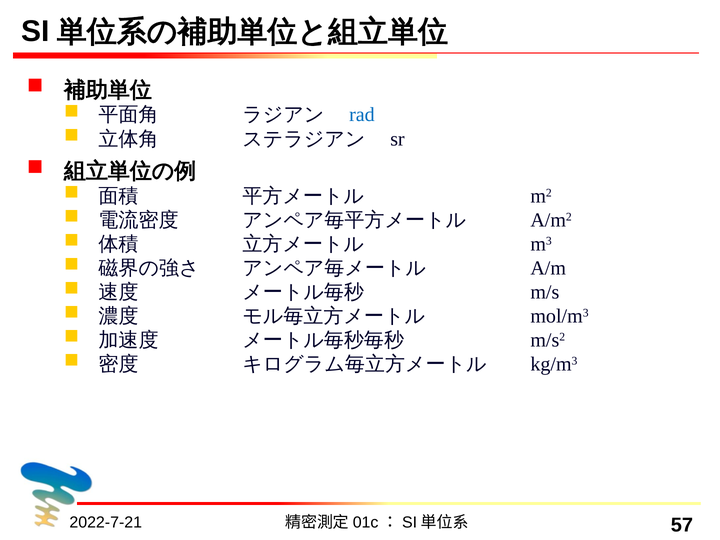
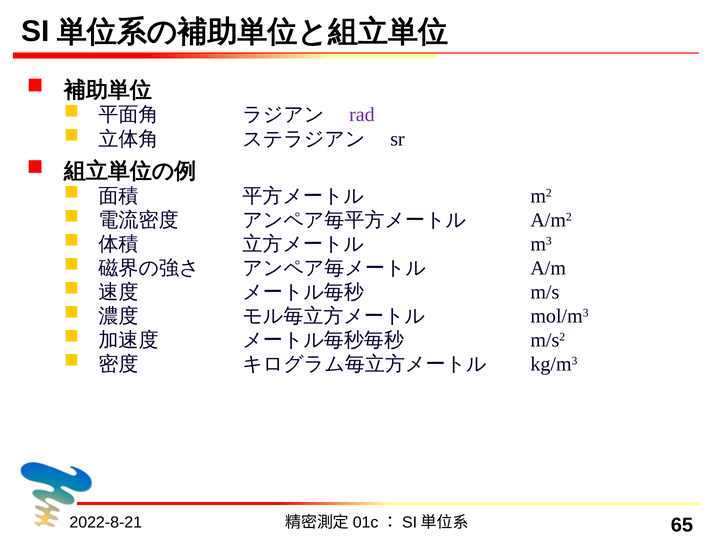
rad colour: blue -> purple (362, 115)
2022-7-21: 2022-7-21 -> 2022-8-21 (106, 522)
57: 57 -> 65 (682, 525)
